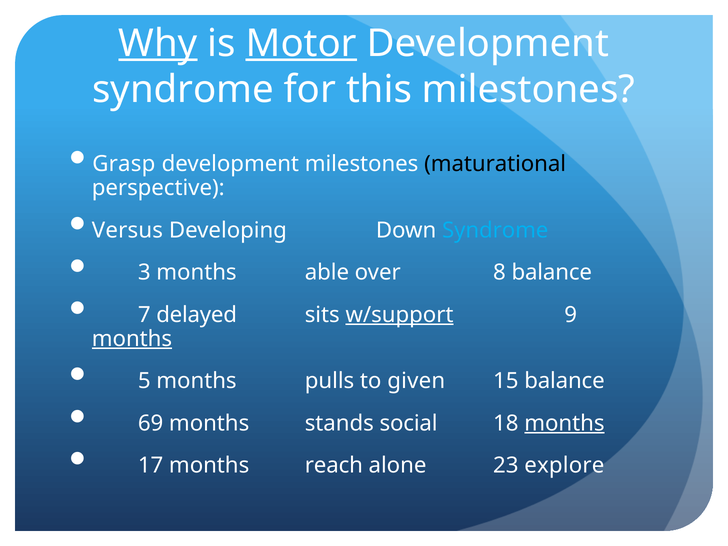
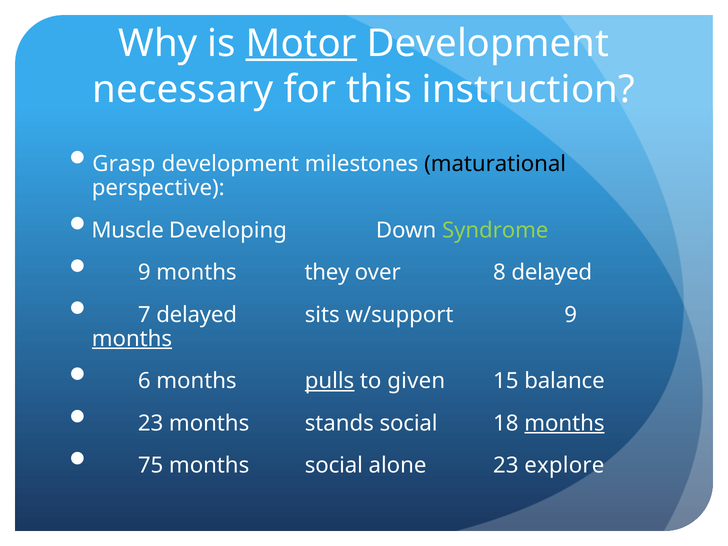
Why underline: present -> none (158, 43)
syndrome: syndrome -> necessary (183, 89)
this milestones: milestones -> instruction (528, 89)
Versus: Versus -> Muscle (128, 230)
Syndrome colour: light blue -> light green (495, 230)
3: 3 -> 9 (144, 273)
able: able -> they (327, 273)
8 balance: balance -> delayed (552, 273)
w/support underline: present -> none (400, 315)
5: 5 -> 6 (144, 381)
pulls underline: none -> present (330, 381)
69: 69 -> 23 (151, 423)
17: 17 -> 75 (151, 465)
months reach: reach -> social (334, 465)
